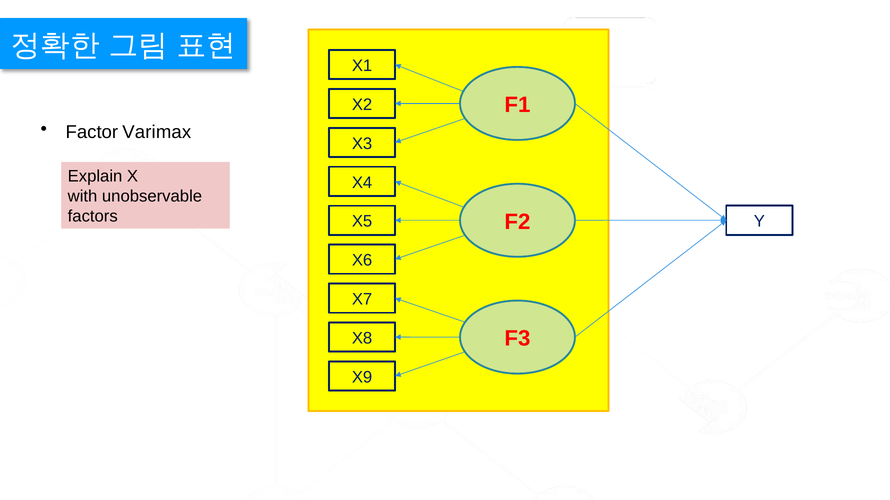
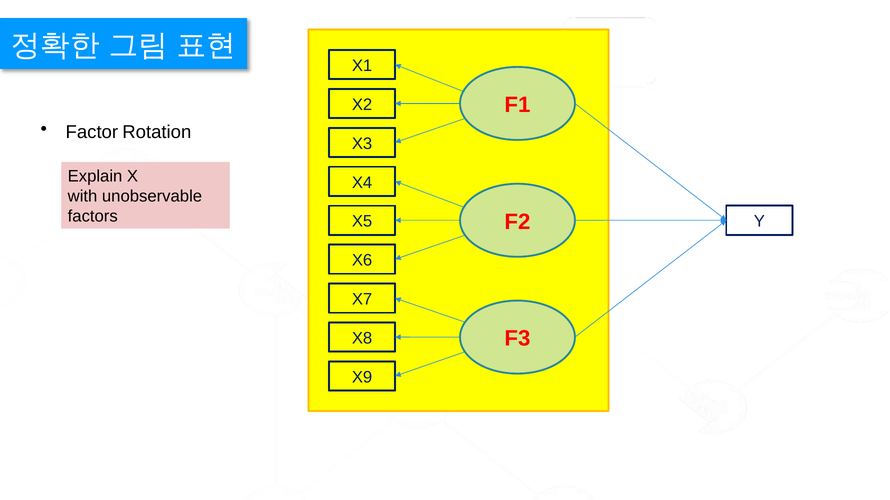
Varimax: Varimax -> Rotation (157, 132)
